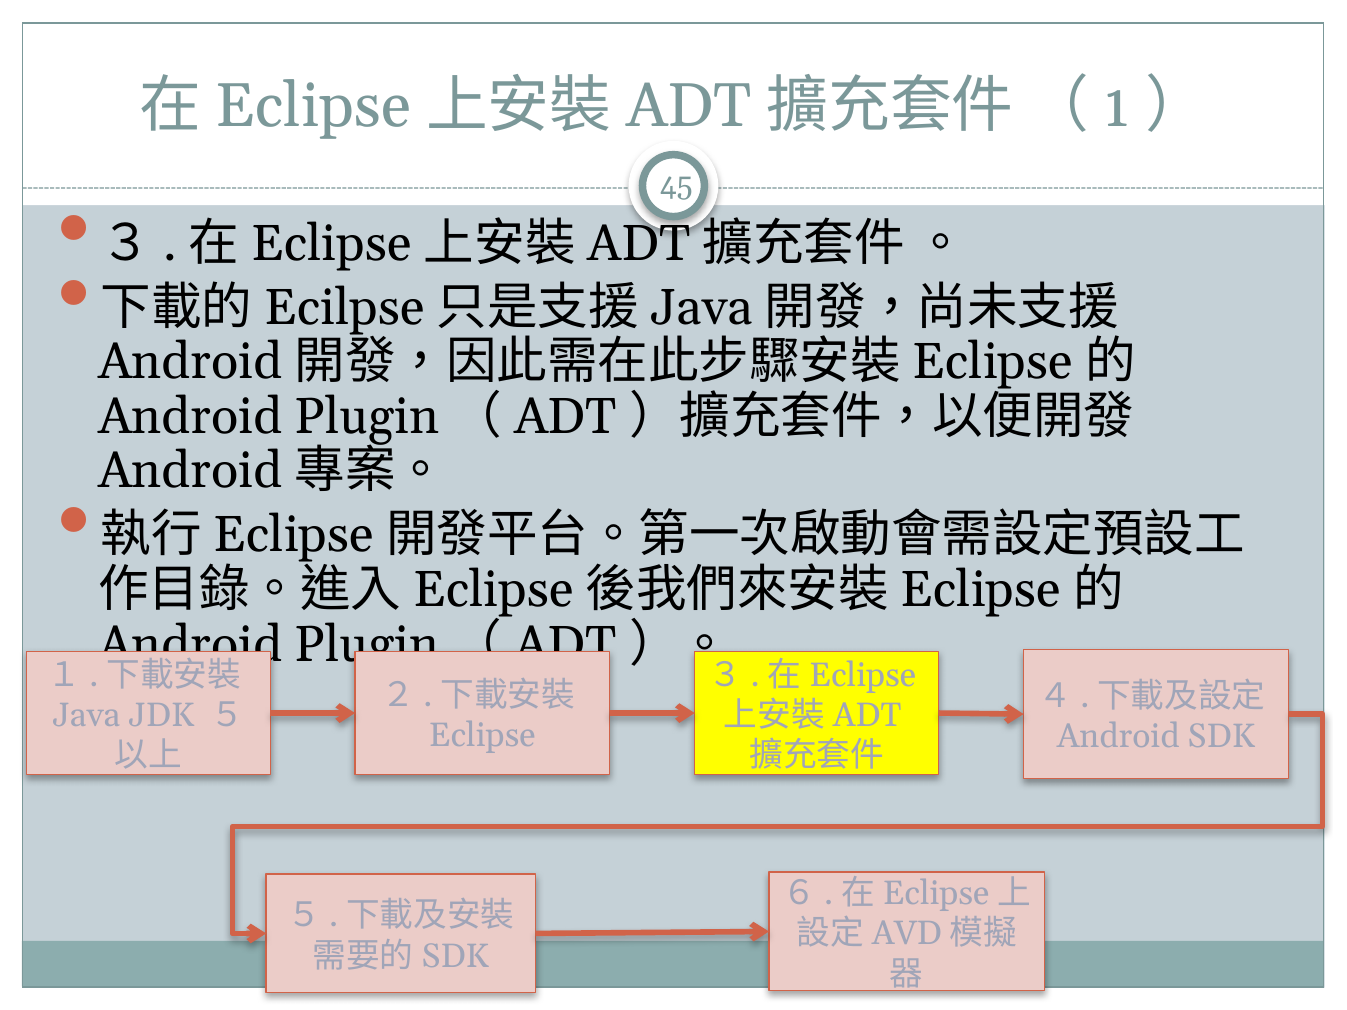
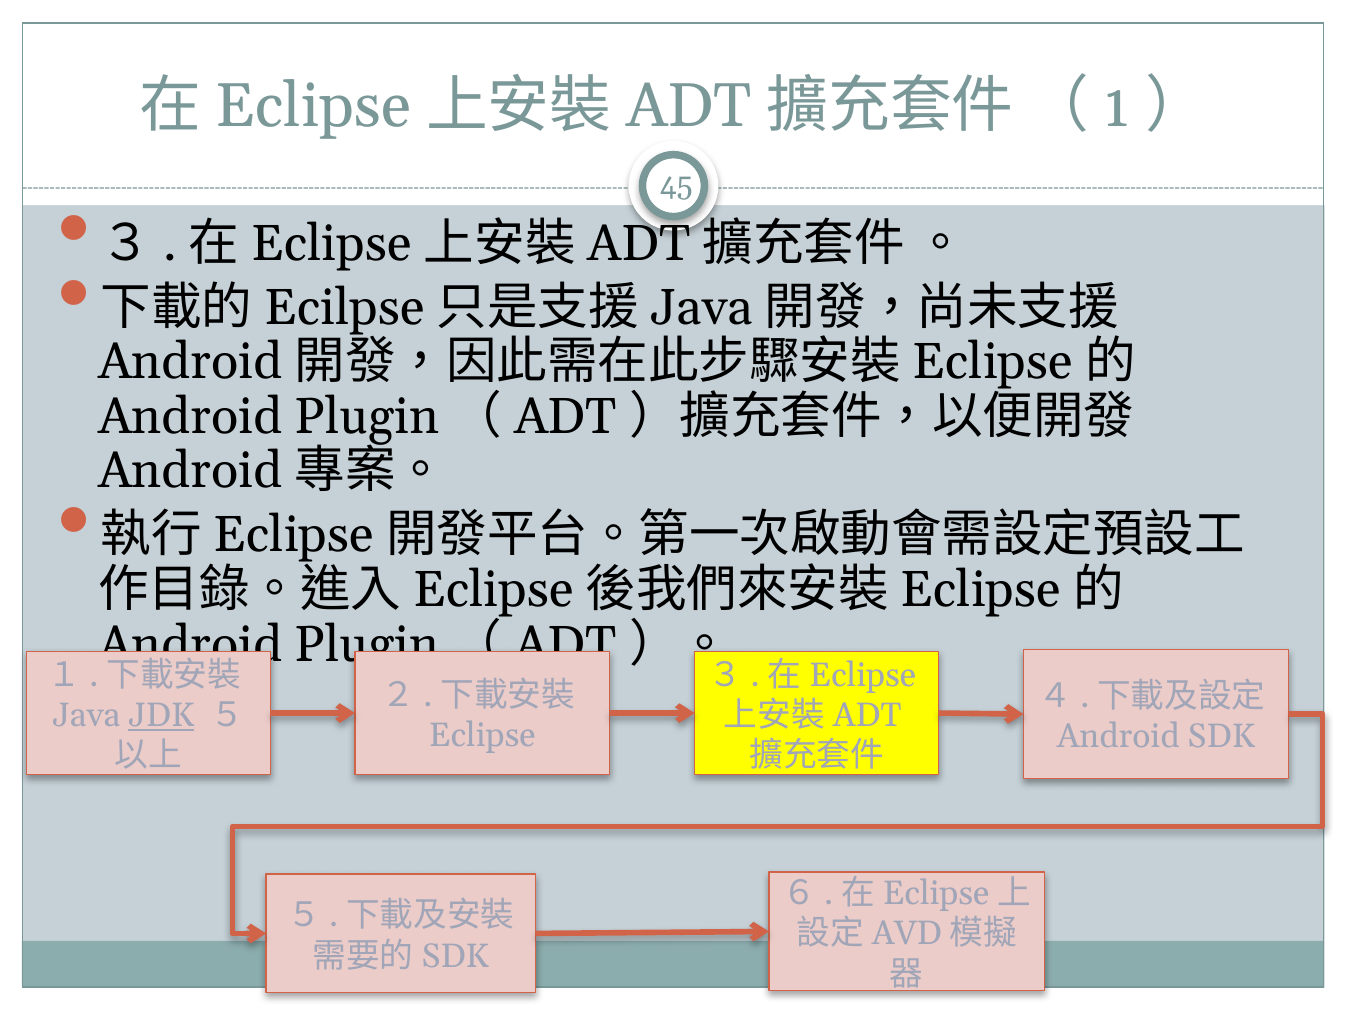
JDK underline: none -> present (161, 716)
